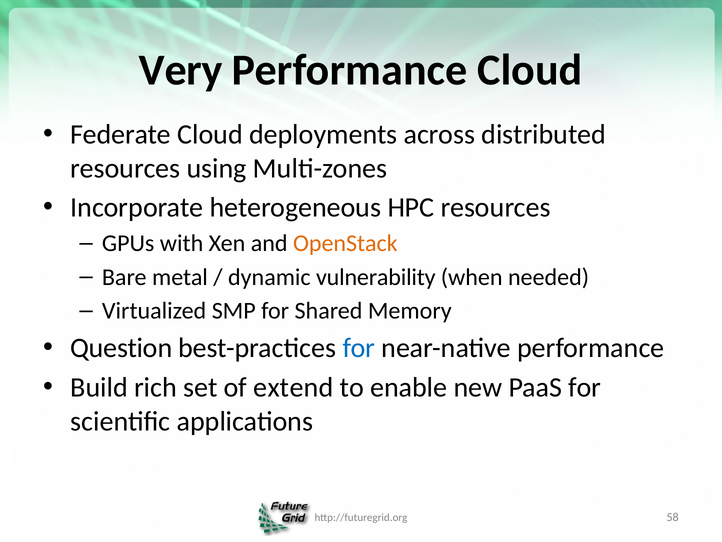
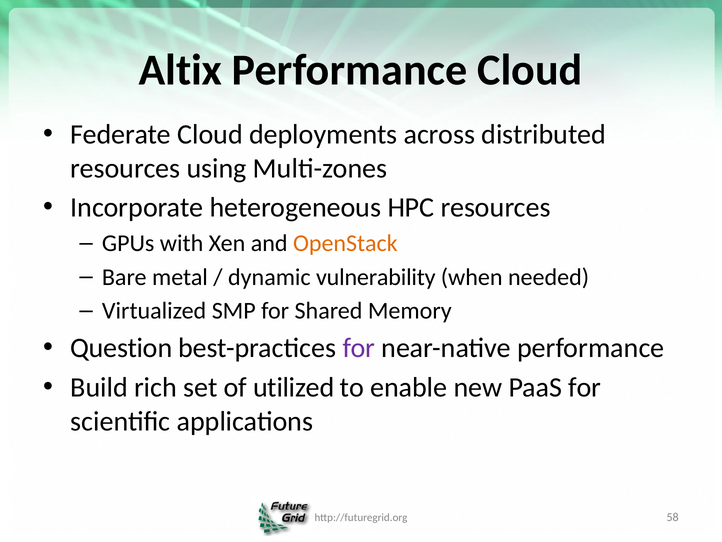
Very: Very -> Altix (181, 70)
for colour: blue -> purple (359, 348)
extend: extend -> utilized (294, 387)
